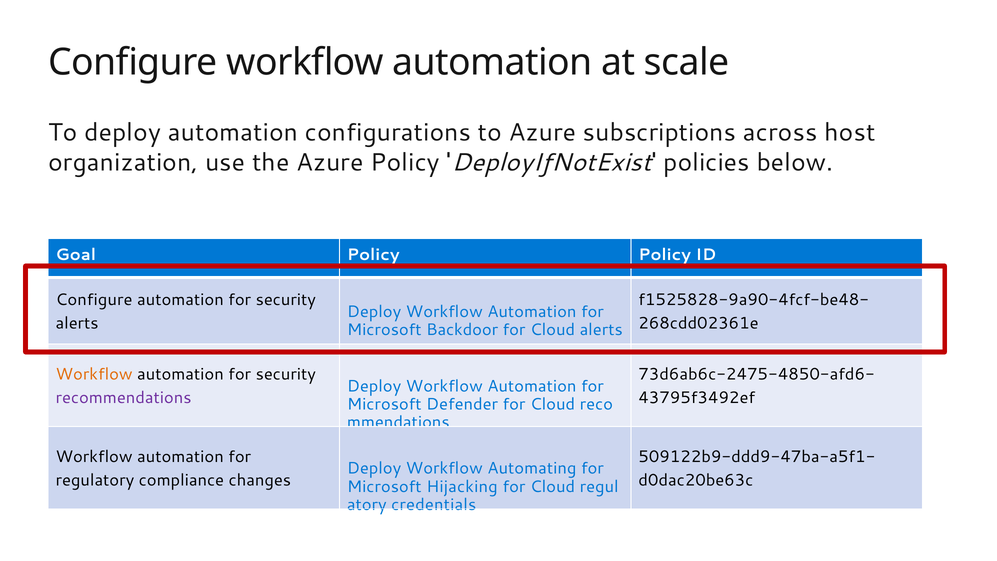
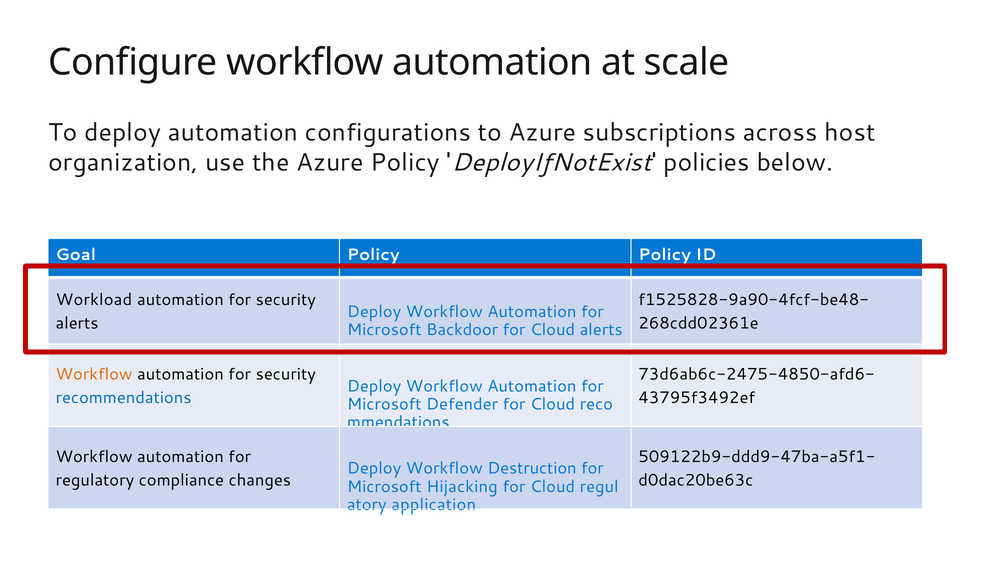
Configure: Configure -> Workload (94, 300)
recommendations colour: purple -> blue (124, 398)
Automating: Automating -> Destruction (532, 468)
credentials: credentials -> application (434, 504)
